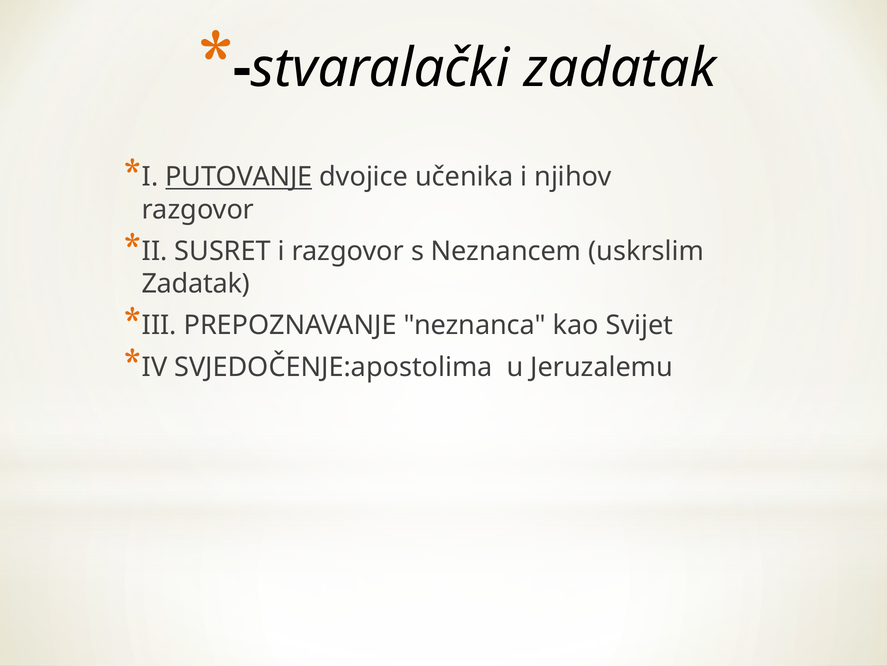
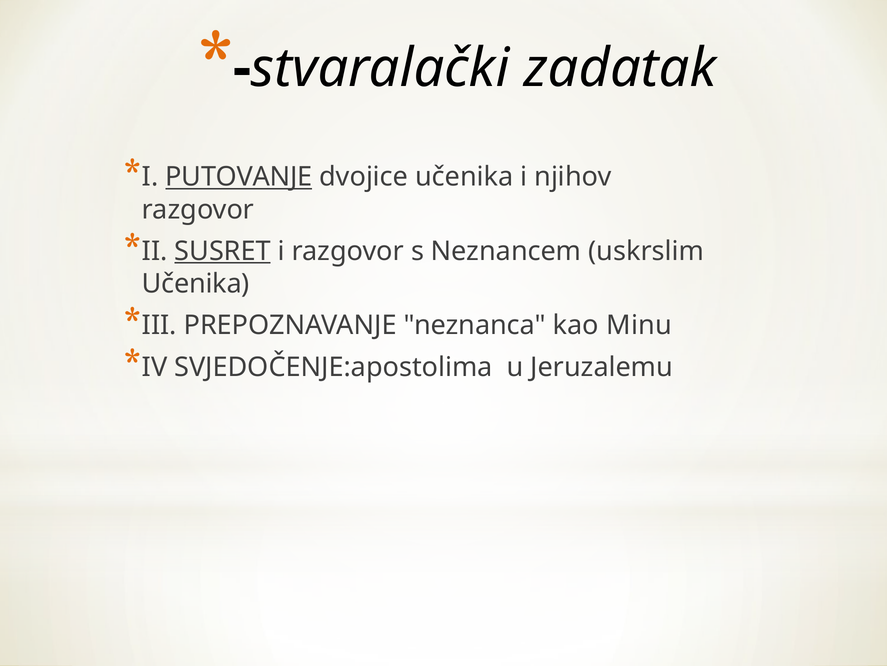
SUSRET underline: none -> present (223, 251)
Zadatak: Zadatak -> Učenika (196, 283)
Svijet: Svijet -> Minu (639, 325)
